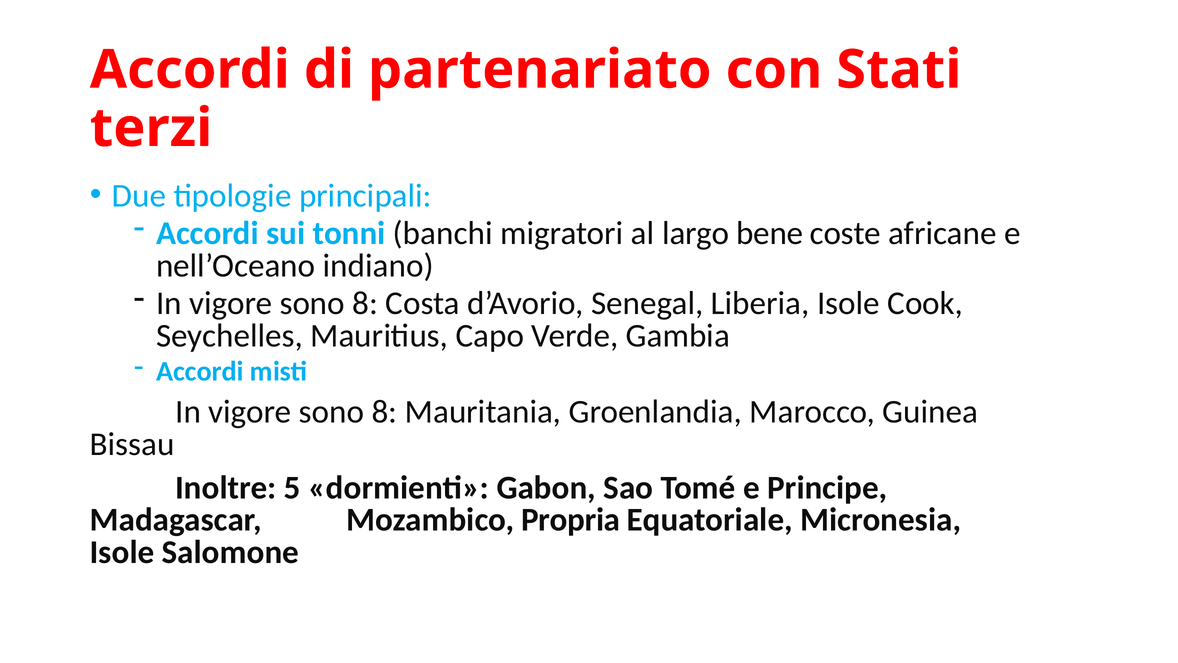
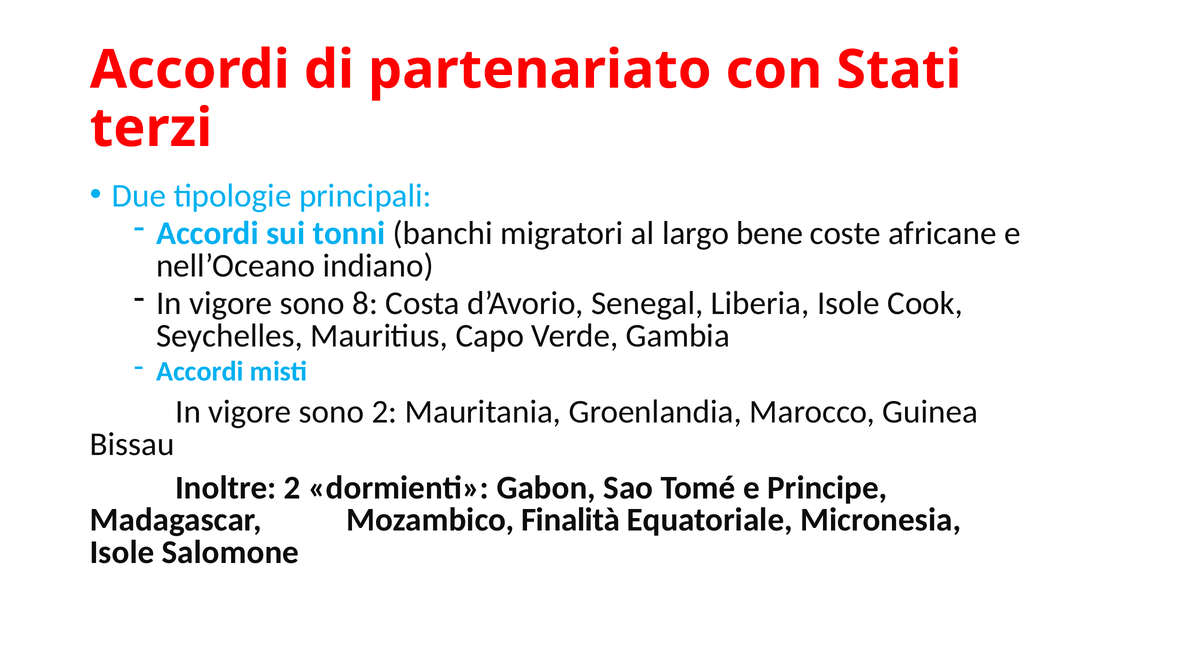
8: 8 -> 2 (384, 412)
Inoltre 5: 5 -> 2 (292, 487)
Propria: Propria -> Finalità (571, 520)
